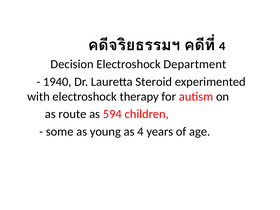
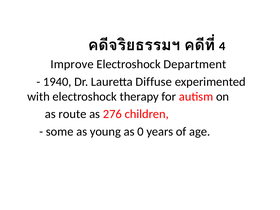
Decision: Decision -> Improve (72, 64)
Steroid: Steroid -> Diffuse (154, 82)
594: 594 -> 276 (112, 114)
as 4: 4 -> 0 (141, 132)
